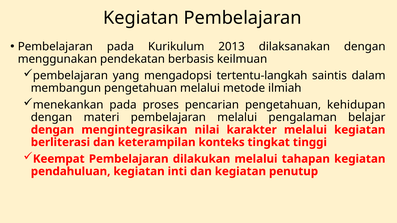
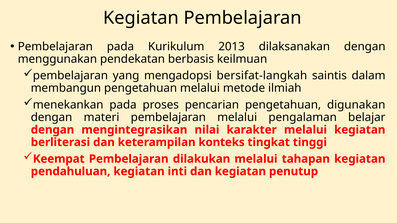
tertentu-langkah: tertentu-langkah -> bersifat-langkah (262, 76)
kehidupan: kehidupan -> digunakan (356, 105)
